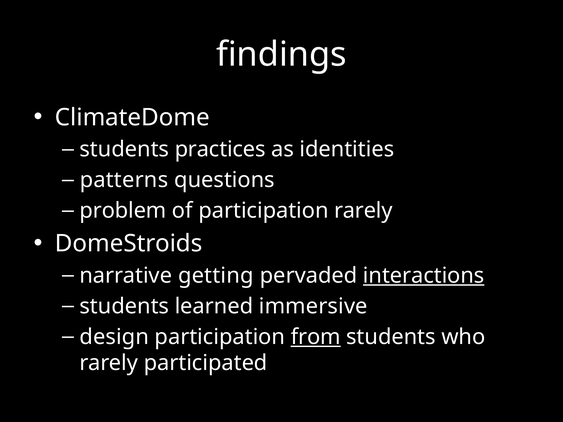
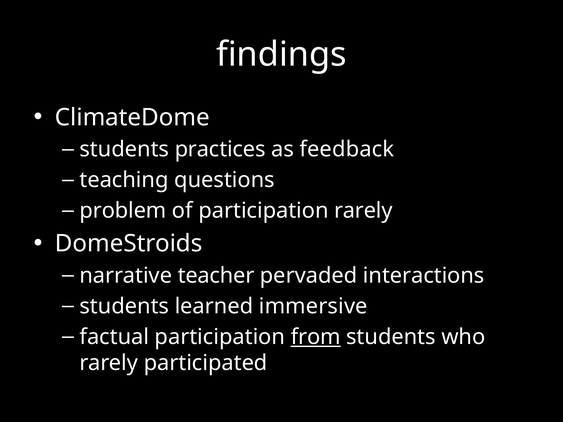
identities: identities -> feedback (347, 150)
patterns: patterns -> teaching (124, 180)
getting: getting -> teacher (216, 276)
interactions underline: present -> none (424, 276)
design: design -> factual (114, 337)
